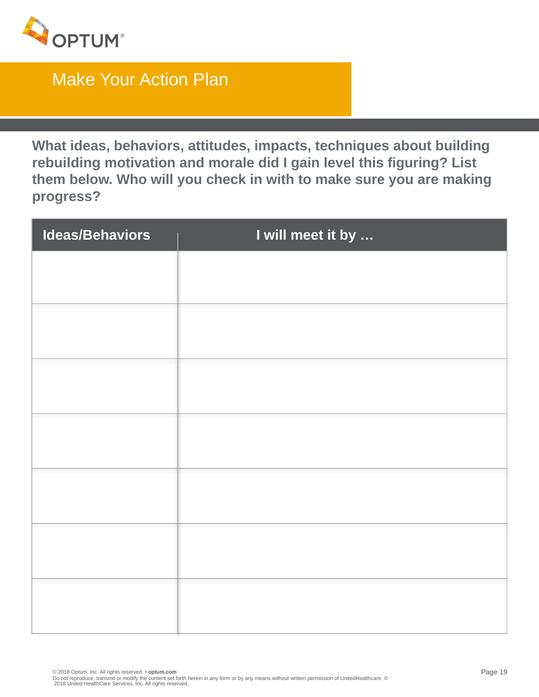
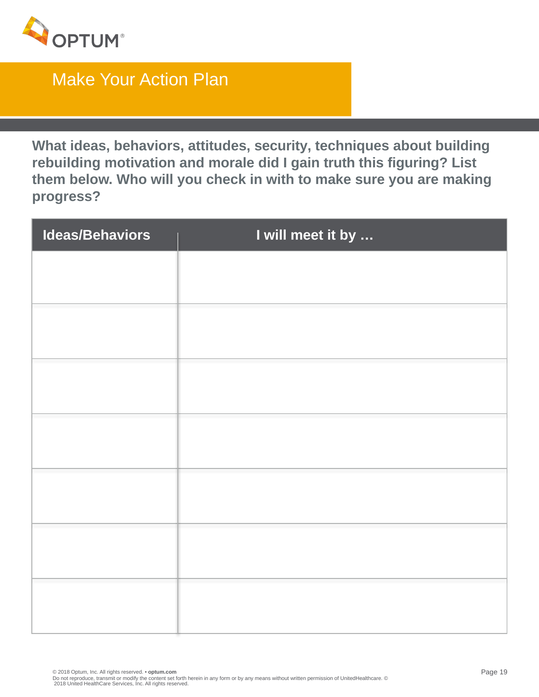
impacts: impacts -> security (283, 146)
level: level -> truth (339, 163)
